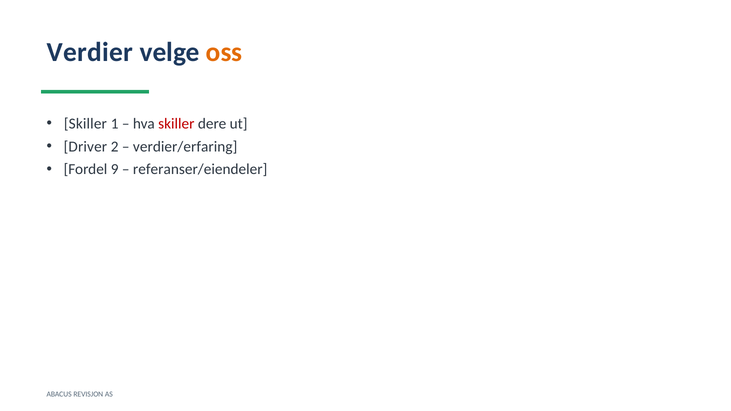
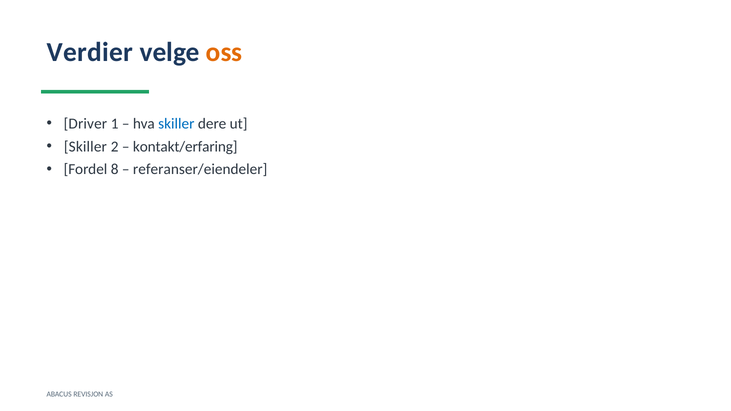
Skiller: Skiller -> Driver (85, 124)
skiller colour: red -> blue (176, 124)
Driver: Driver -> Skiller (85, 147)
verdier/erfaring: verdier/erfaring -> kontakt/erfaring (185, 147)
9: 9 -> 8 (115, 170)
